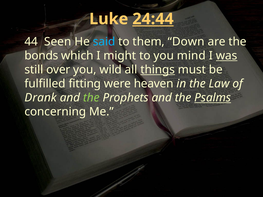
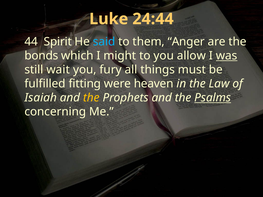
24:44 underline: present -> none (153, 19)
Seen: Seen -> Spirit (58, 42)
Down: Down -> Anger (186, 42)
mind: mind -> allow (191, 56)
over: over -> wait (58, 70)
wild: wild -> fury (111, 70)
things underline: present -> none (158, 70)
Drank: Drank -> Isaiah (41, 98)
the colour: light green -> yellow (91, 98)
